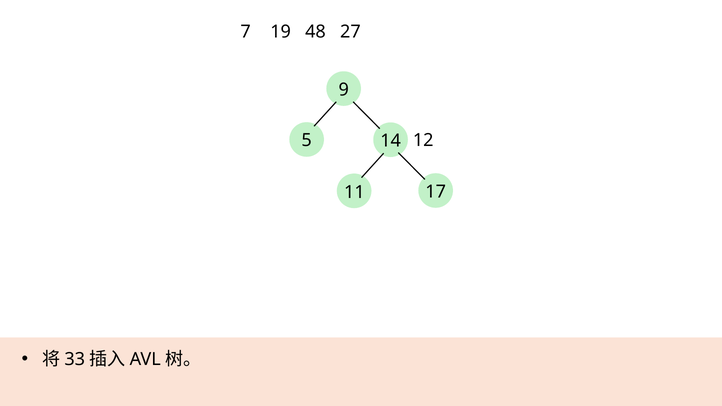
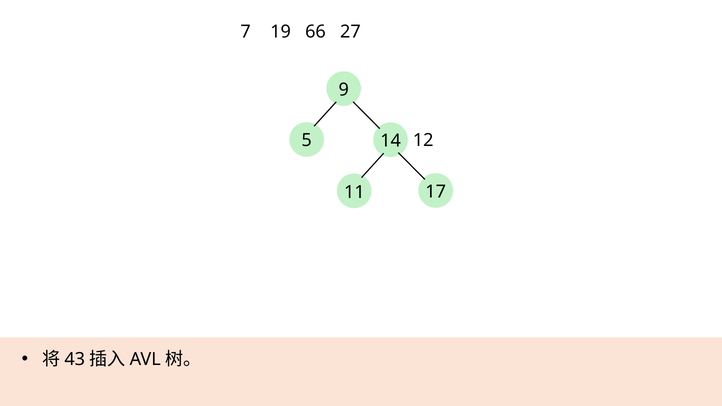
48: 48 -> 66 (315, 32)
33: 33 -> 43 (75, 359)
